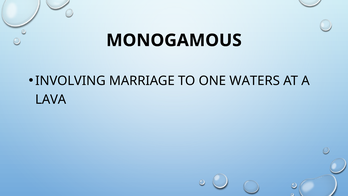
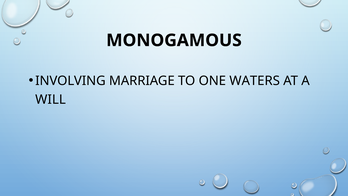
LAVA: LAVA -> WILL (51, 100)
